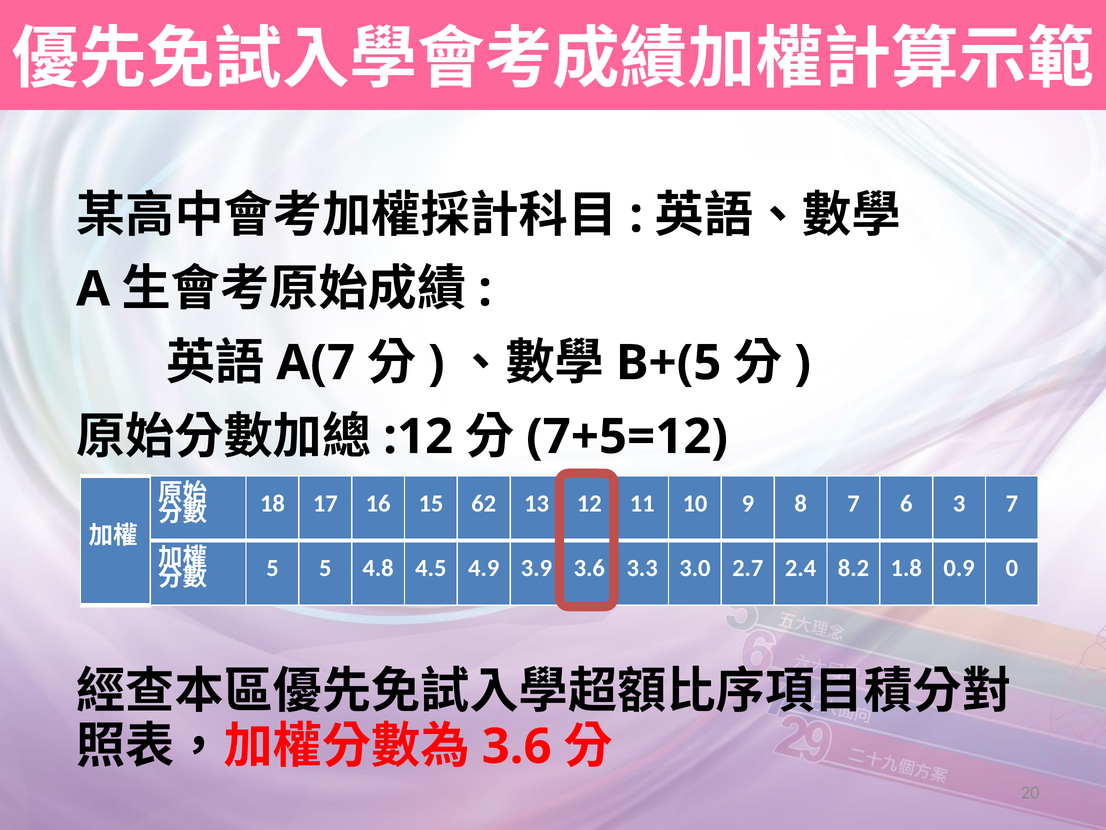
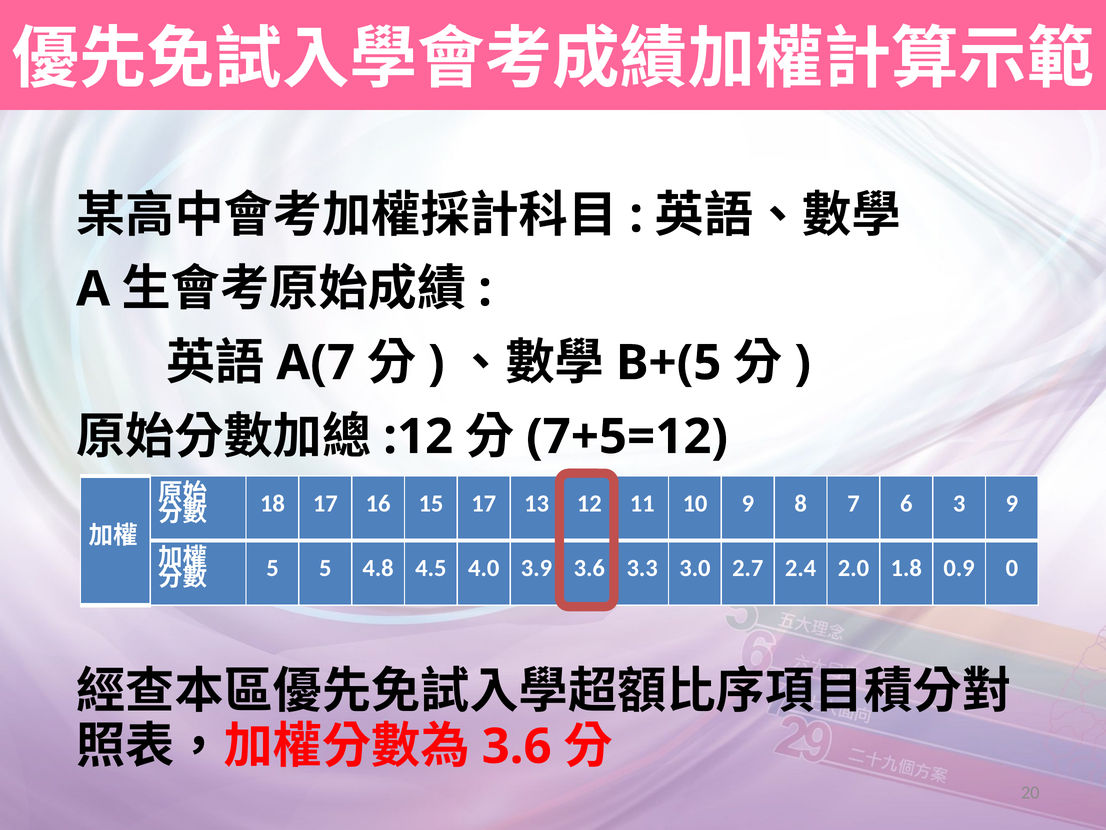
15 62: 62 -> 17 (484, 503)
3 7: 7 -> 9 (1012, 503)
4.9: 4.9 -> 4.0 (484, 568)
8.2: 8.2 -> 2.0 (853, 568)
